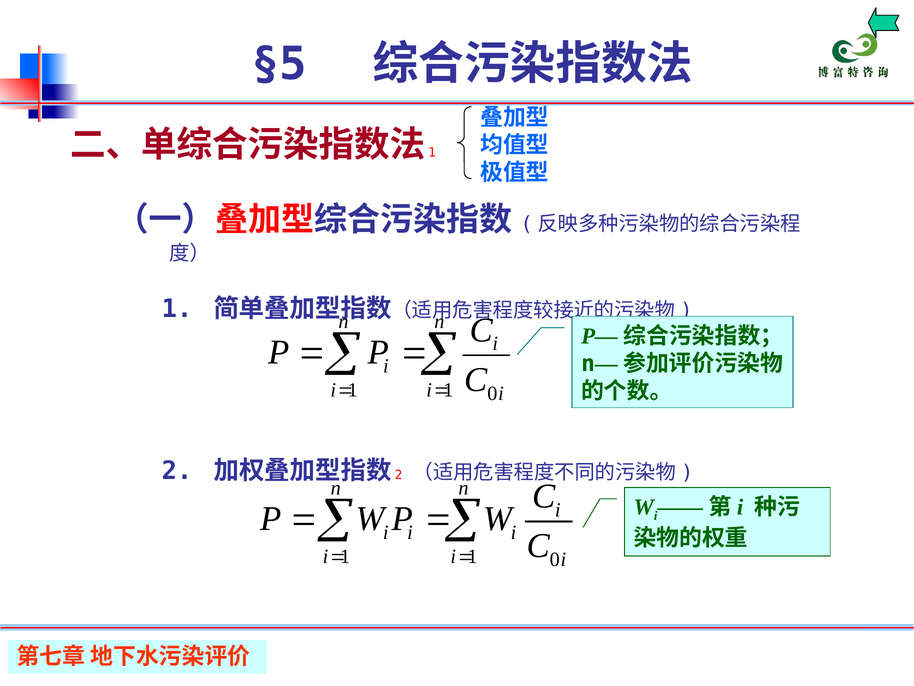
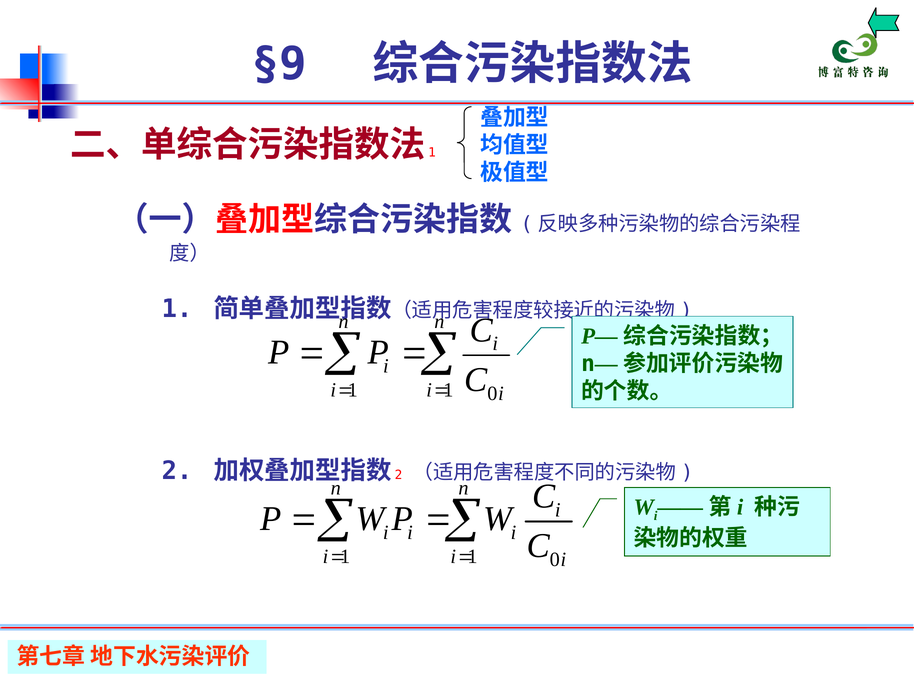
§5: §5 -> §9 (279, 64)
